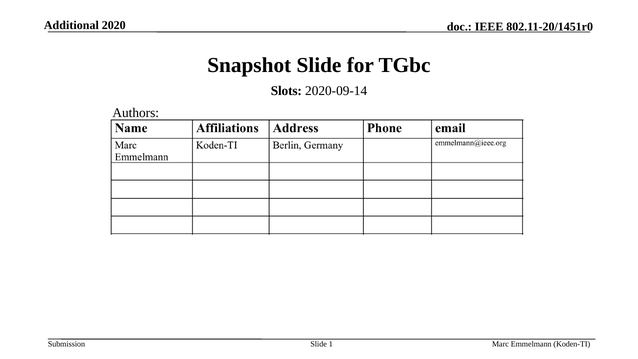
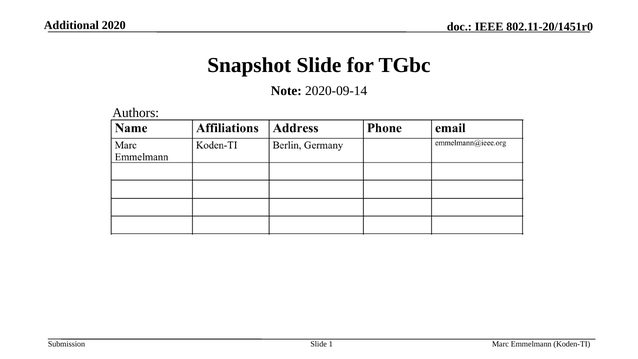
Slots: Slots -> Note (286, 91)
